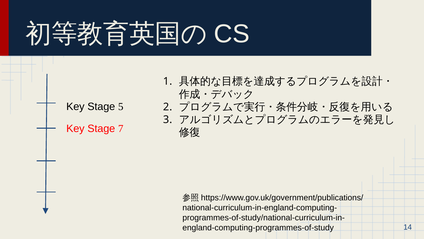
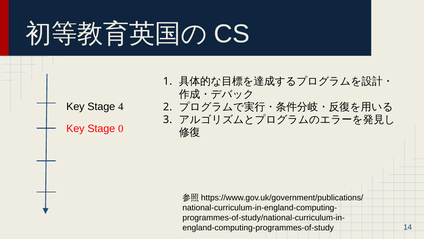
5: 5 -> 4 (121, 106)
7: 7 -> 0 (121, 128)
